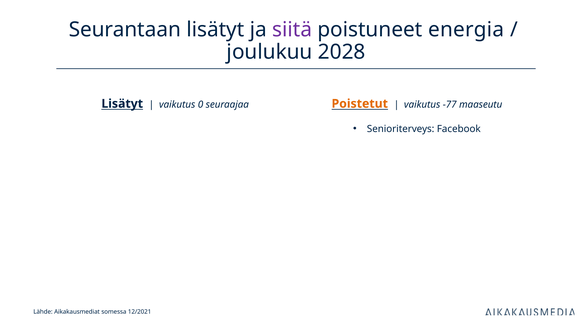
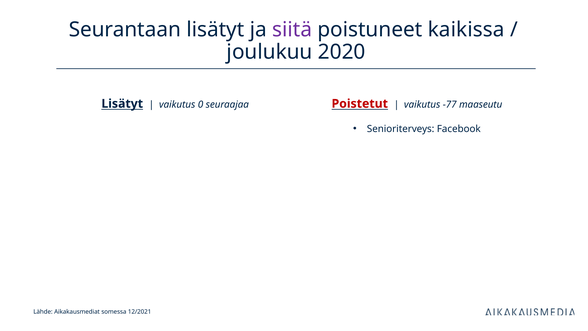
energia: energia -> kaikissa (466, 30)
2028: 2028 -> 2020 (342, 52)
Poistetut colour: orange -> red (360, 104)
